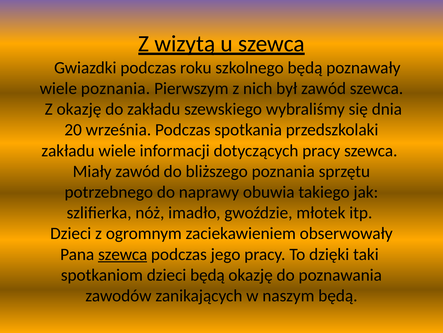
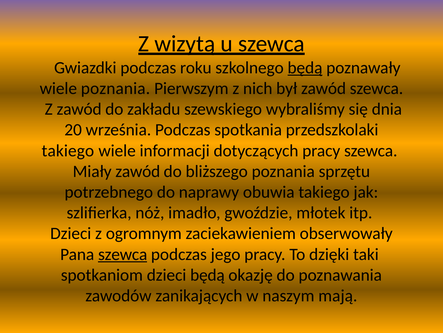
będą underline: none -> present (305, 68)
Z okazję: okazję -> zawód (79, 109)
zakładu: zakładu -> takiego (68, 150)
naszym będą: będą -> mają (338, 295)
